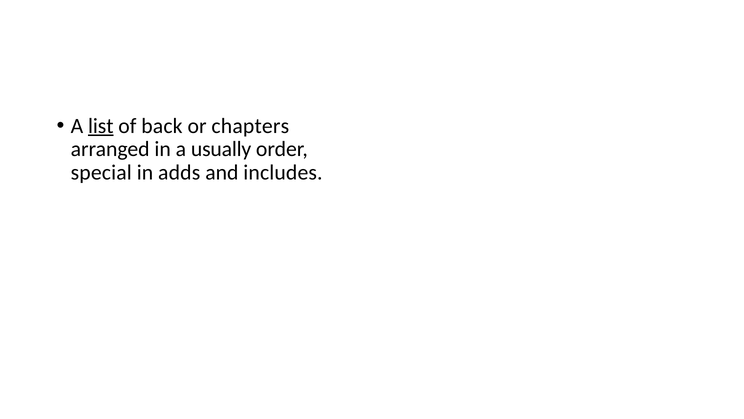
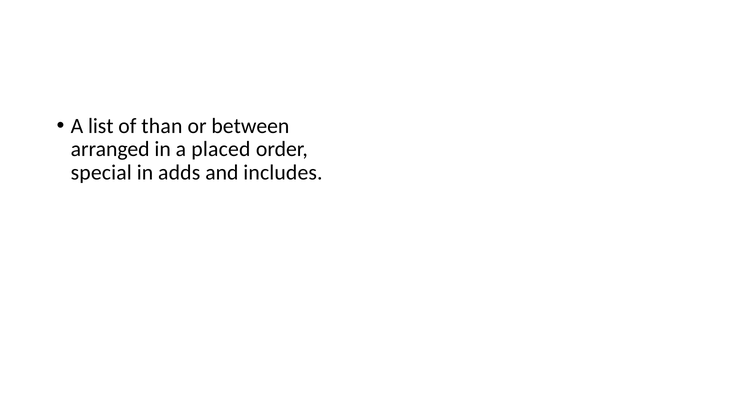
list underline: present -> none (101, 126)
back: back -> than (162, 126)
chapters: chapters -> between (250, 126)
usually: usually -> placed (221, 149)
